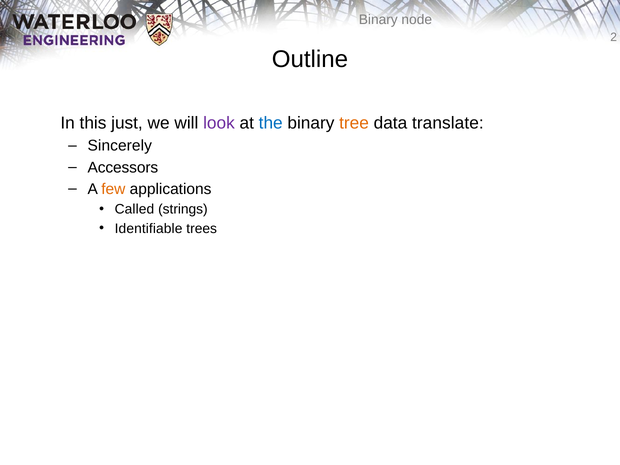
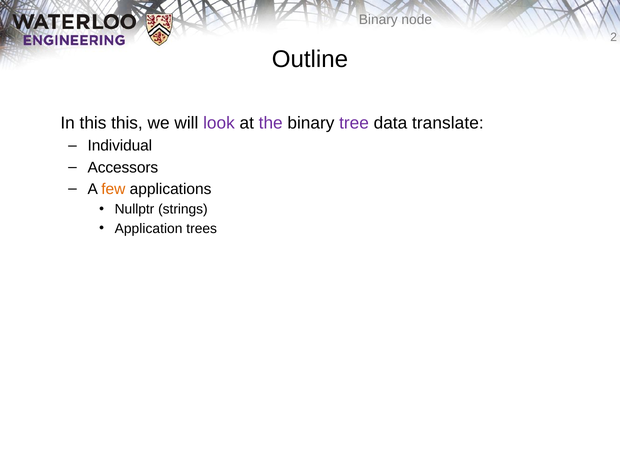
this just: just -> this (127, 123)
the colour: blue -> purple (271, 123)
tree colour: orange -> purple (354, 123)
Sincerely: Sincerely -> Individual (120, 146)
Called: Called -> Nullptr (135, 209)
Identifiable: Identifiable -> Application (149, 229)
